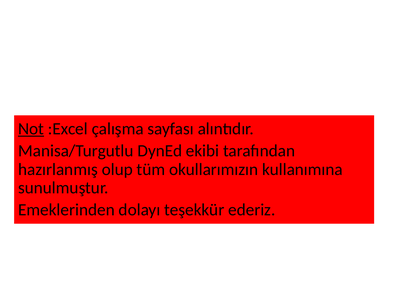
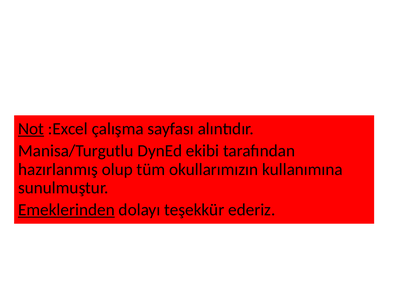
Emeklerinden underline: none -> present (66, 210)
